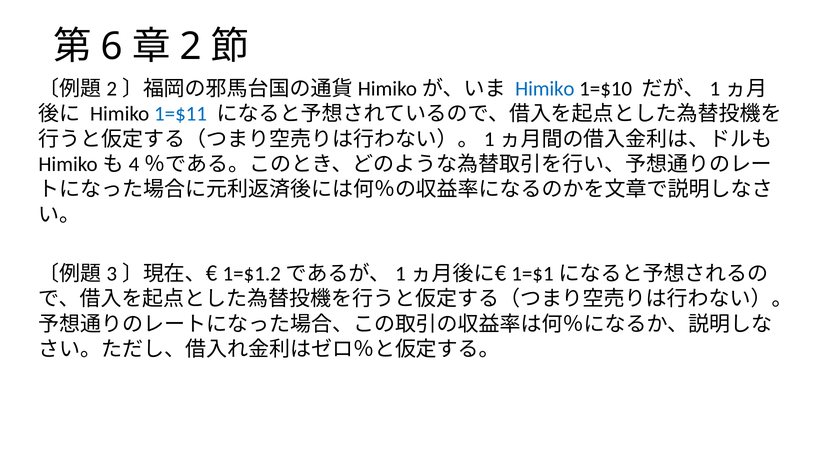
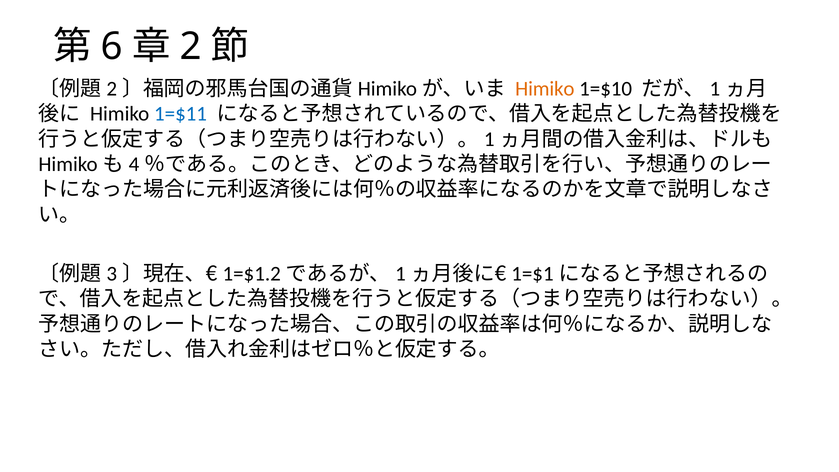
Himiko colour: blue -> orange (545, 89)
